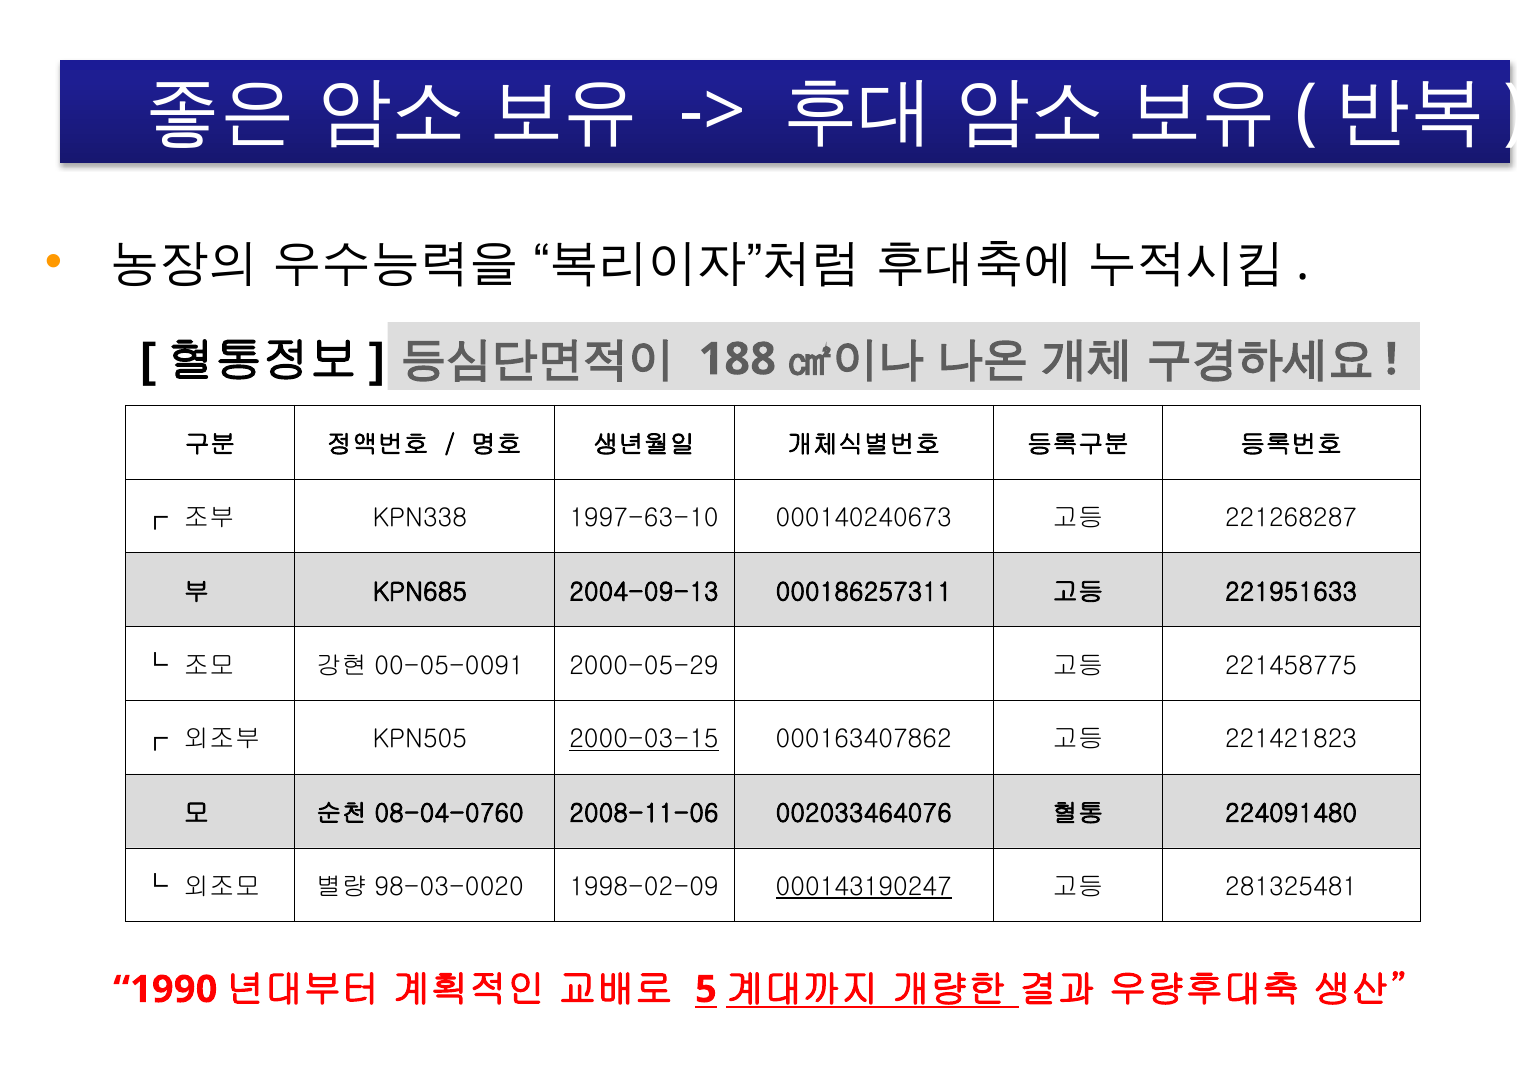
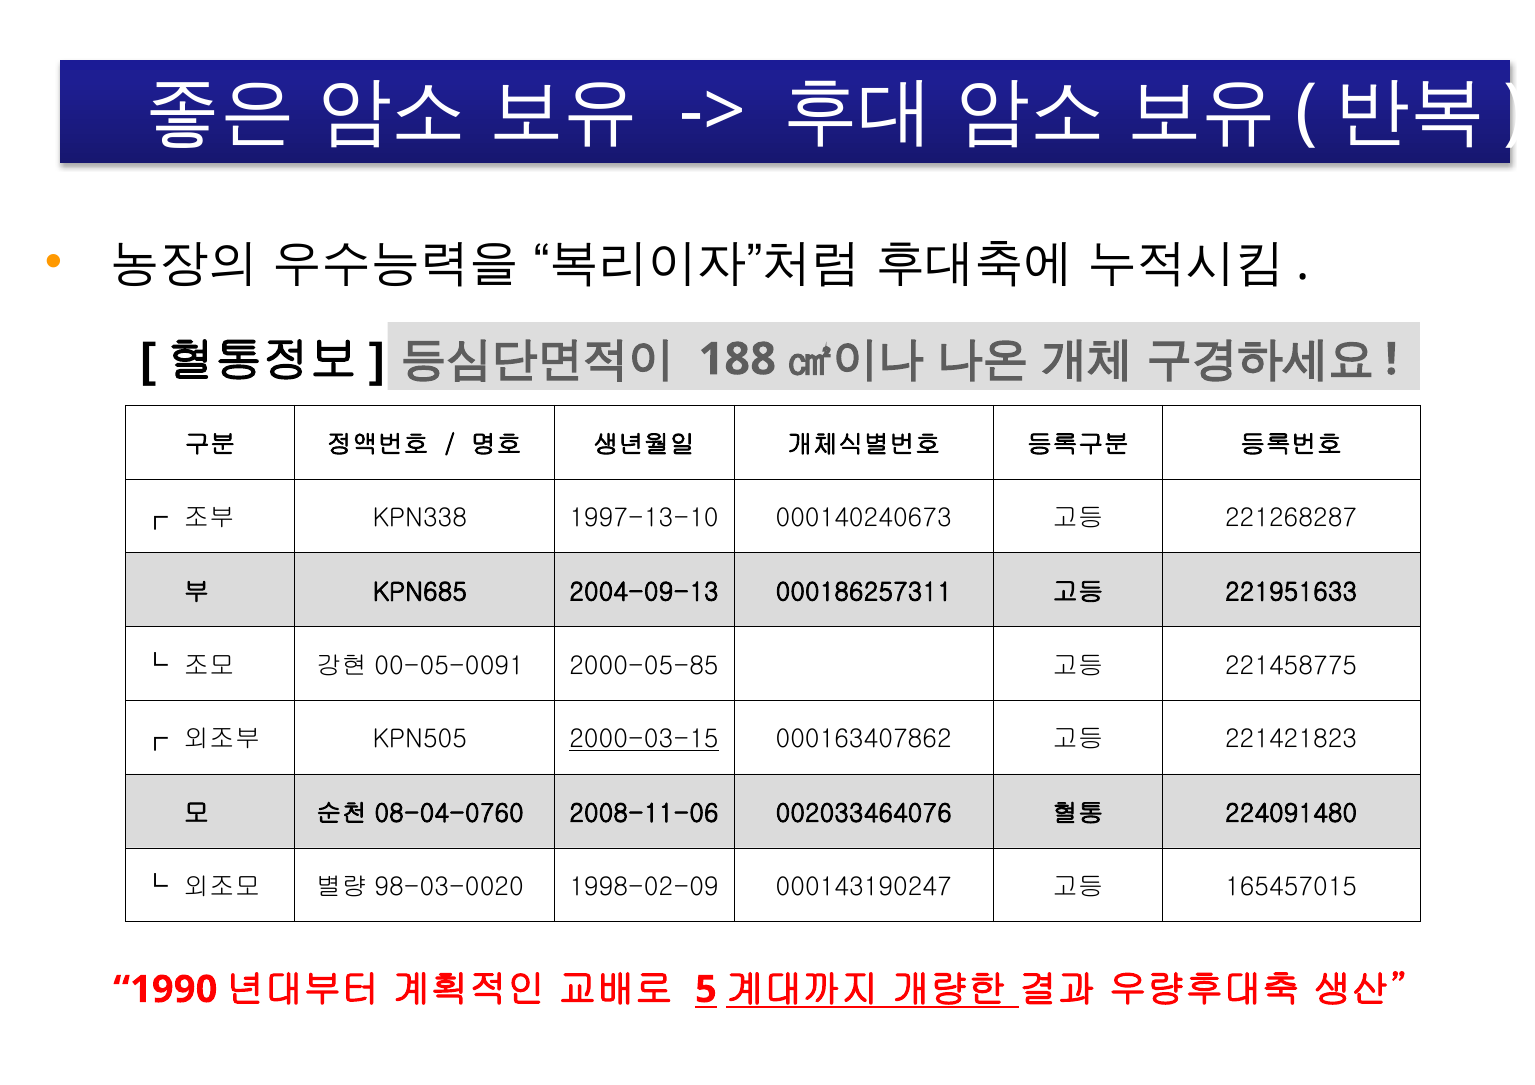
1997-63-10: 1997-63-10 -> 1997-13-10 (644, 518)
2000-05-29: 2000-05-29 -> 2000-05-85 (644, 666)
000143190247 underline: present -> none (864, 887)
281325481: 281325481 -> 165457015 (1291, 887)
